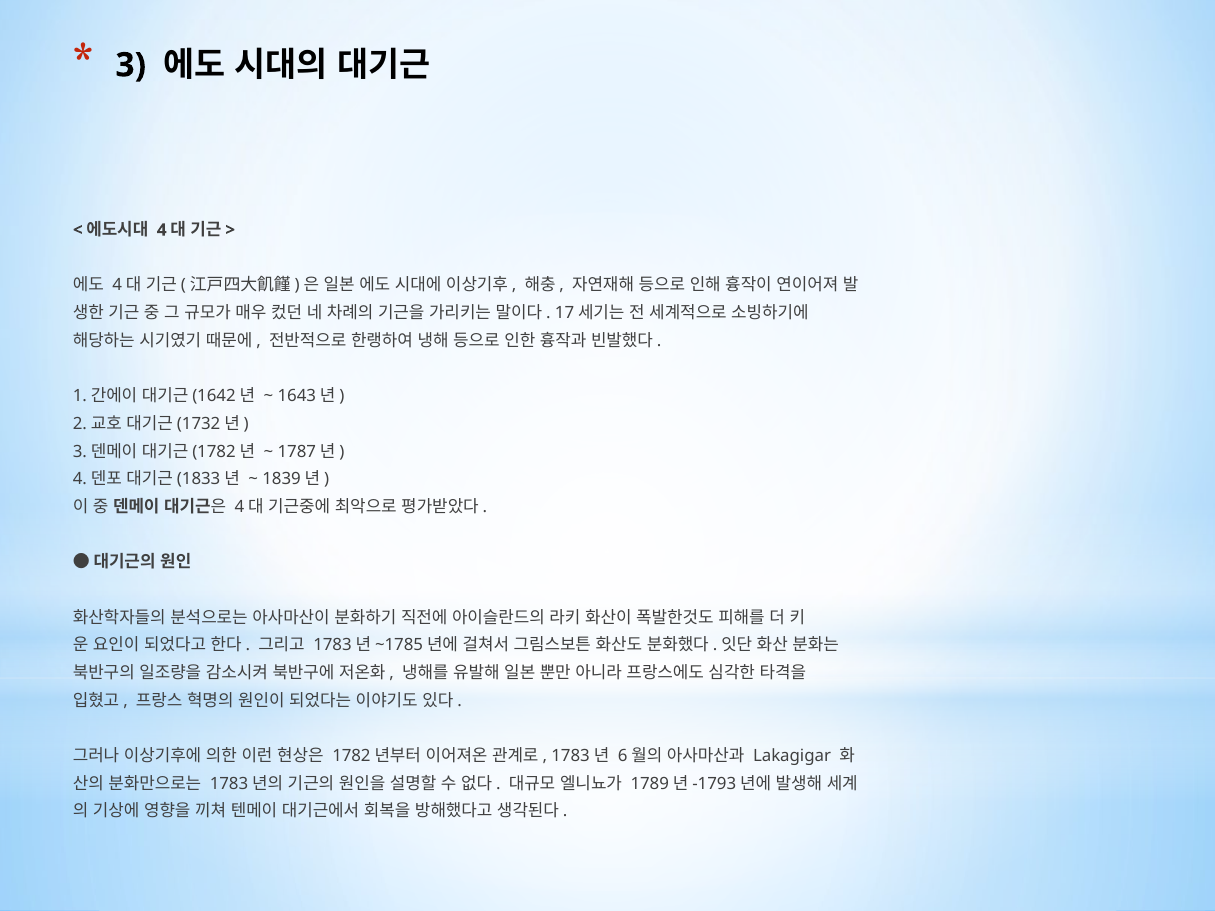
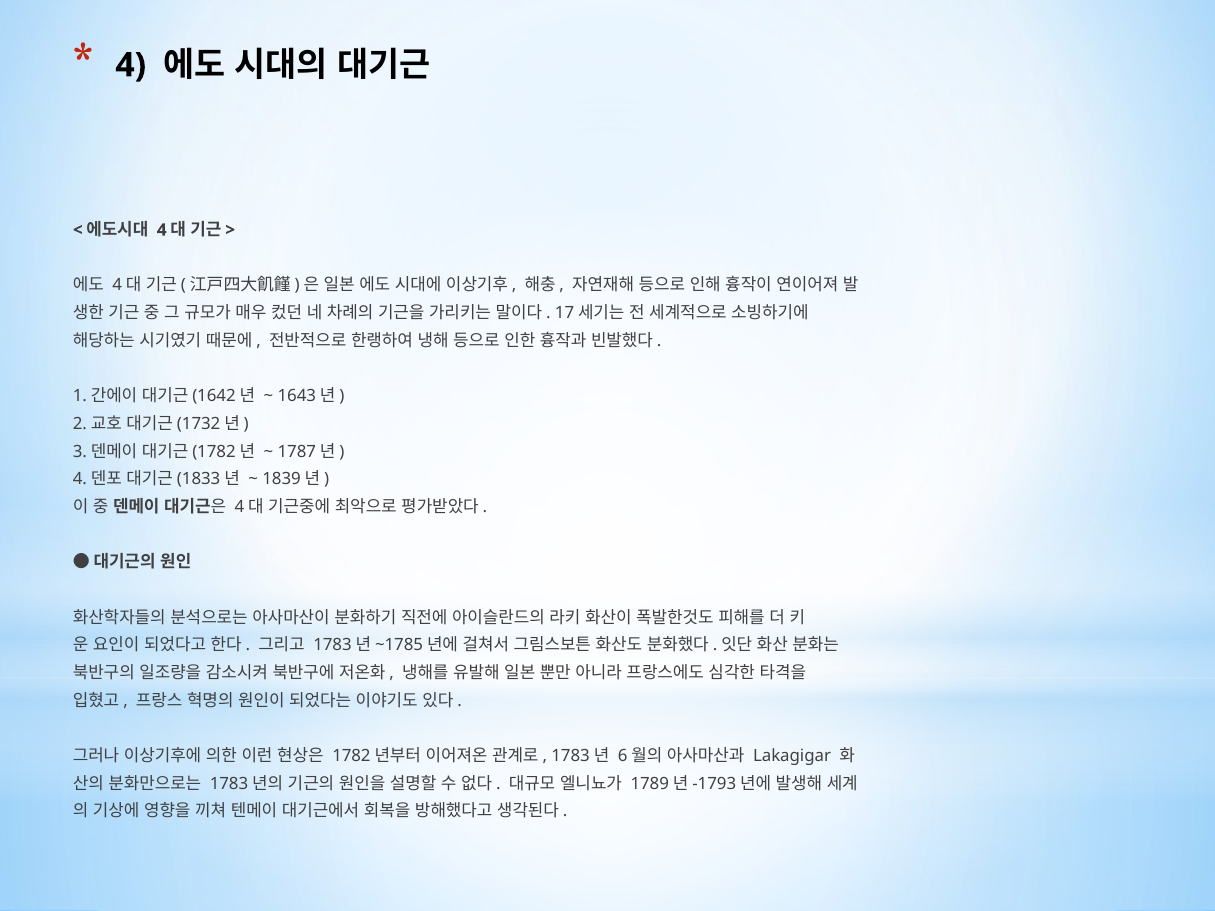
3: 3 -> 4 (131, 65)
